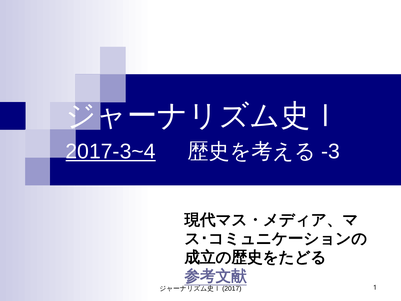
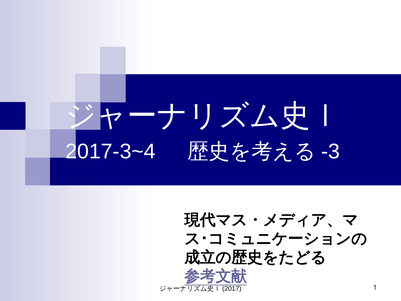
2017-3~4 underline: present -> none (111, 151)
